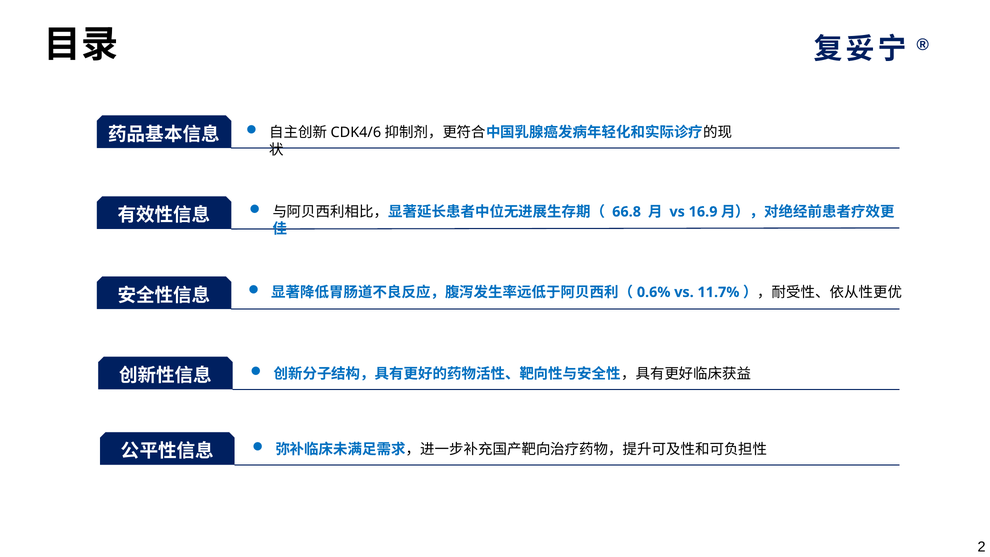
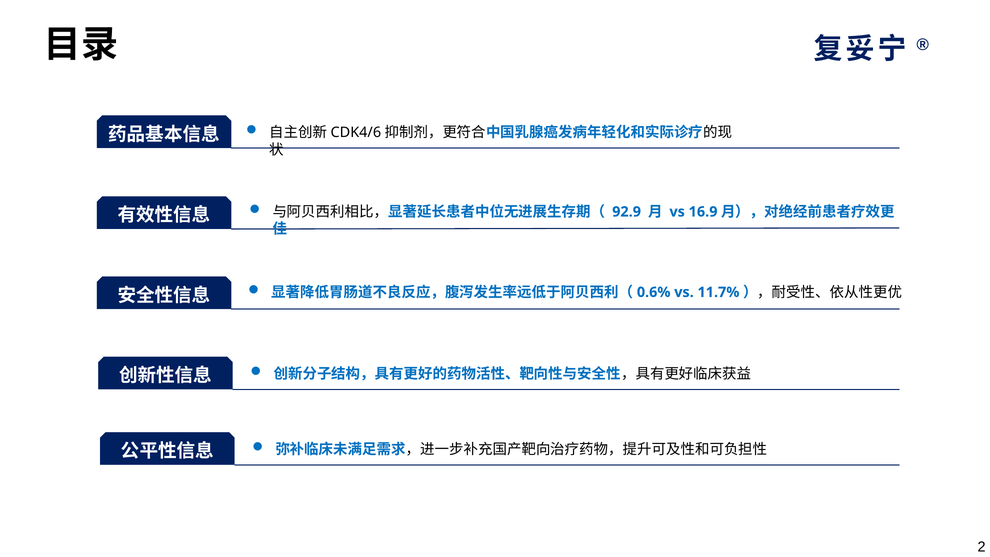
66.8: 66.8 -> 92.9 (627, 212)
